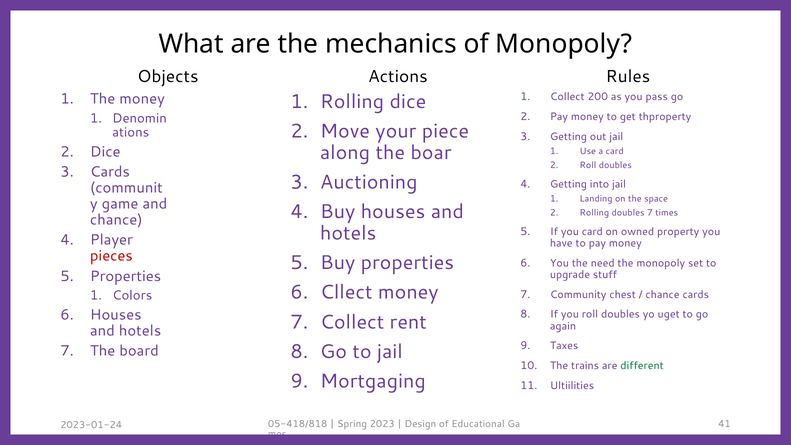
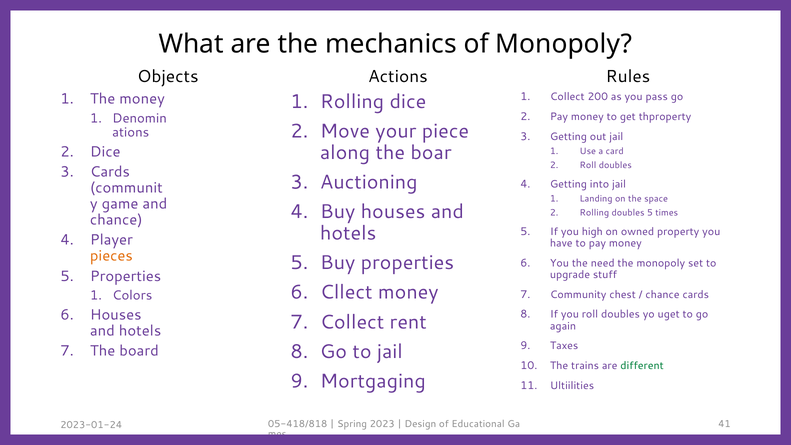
doubles 7: 7 -> 5 (650, 213)
you card: card -> high (592, 232)
pieces colour: red -> orange (111, 256)
